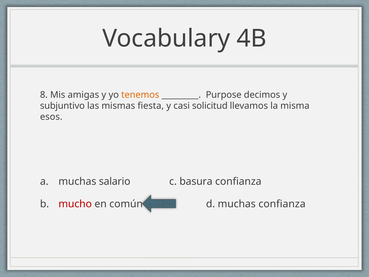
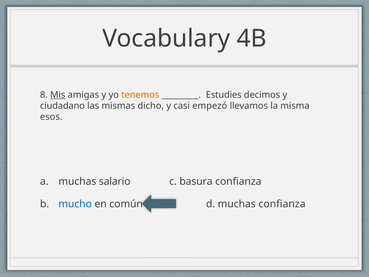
Mis underline: none -> present (58, 95)
Purpose: Purpose -> Estudies (224, 95)
subjuntivo: subjuntivo -> ciudadano (62, 106)
fiesta: fiesta -> dicho (151, 106)
solicitud: solicitud -> empezó (210, 106)
mucho colour: red -> blue (75, 204)
